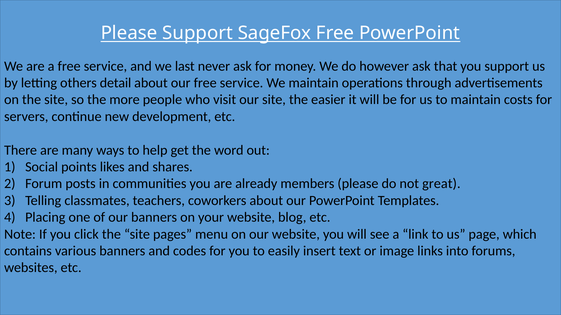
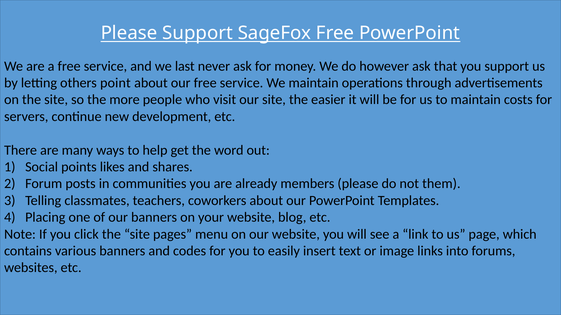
detail: detail -> point (115, 83)
great: great -> them (441, 184)
